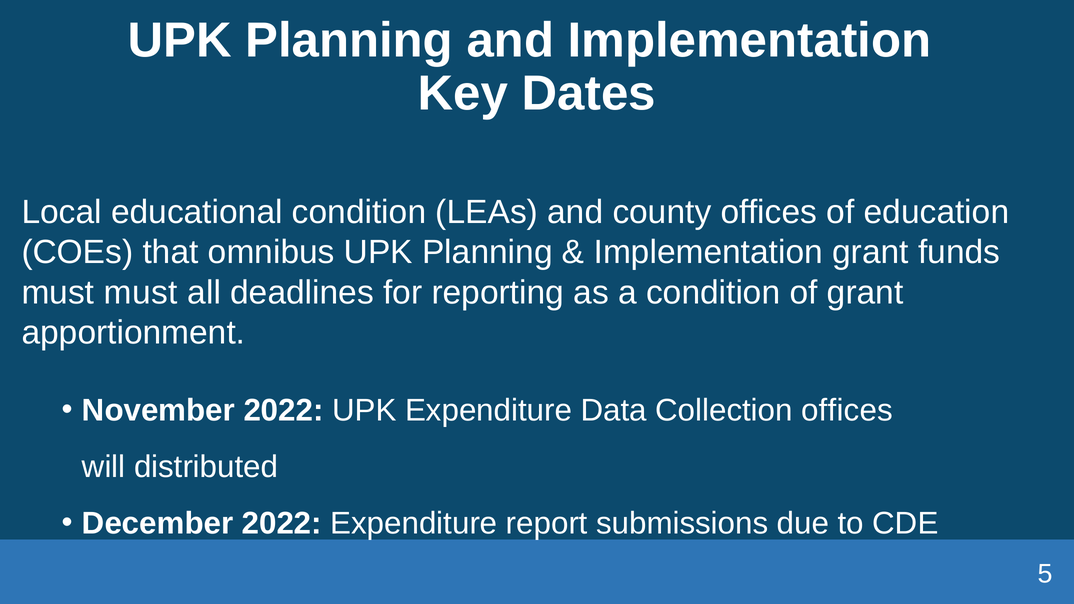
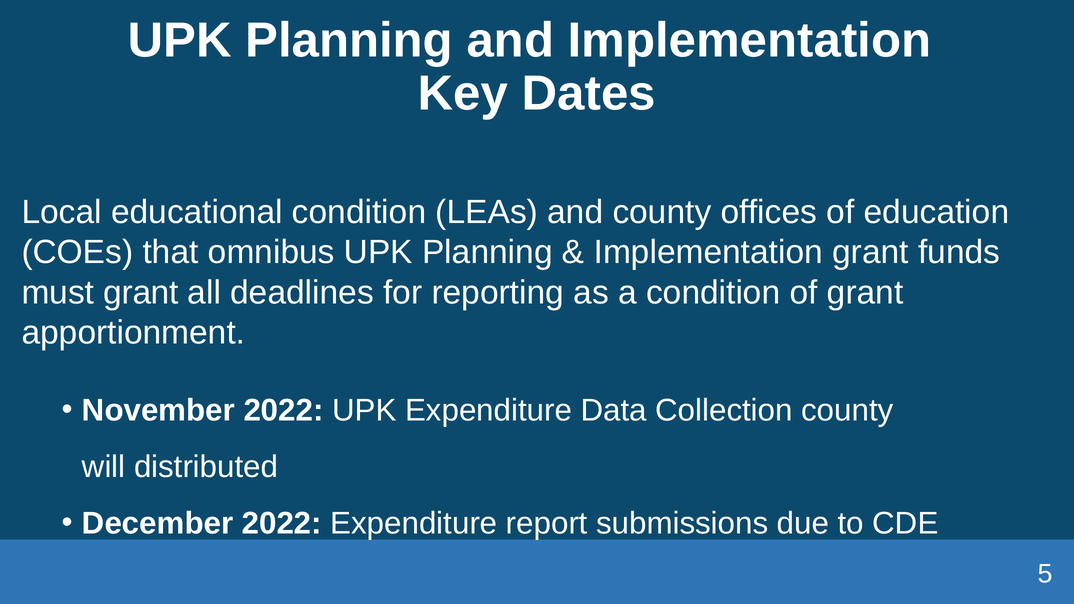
must must: must -> grant (141, 293)
Collection offices: offices -> county (847, 411)
